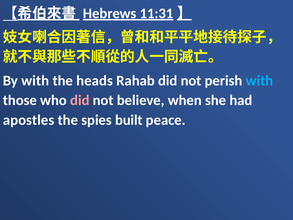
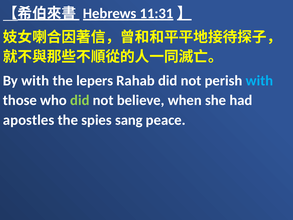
heads: heads -> lepers (95, 81)
did colour: pink -> light green (80, 100)
built: built -> sang (129, 120)
